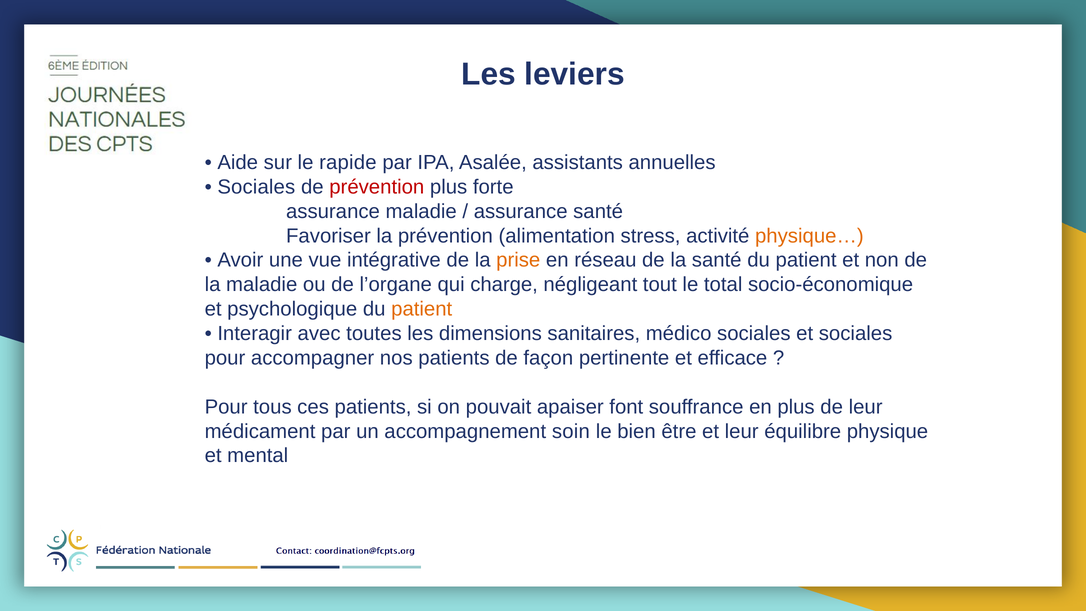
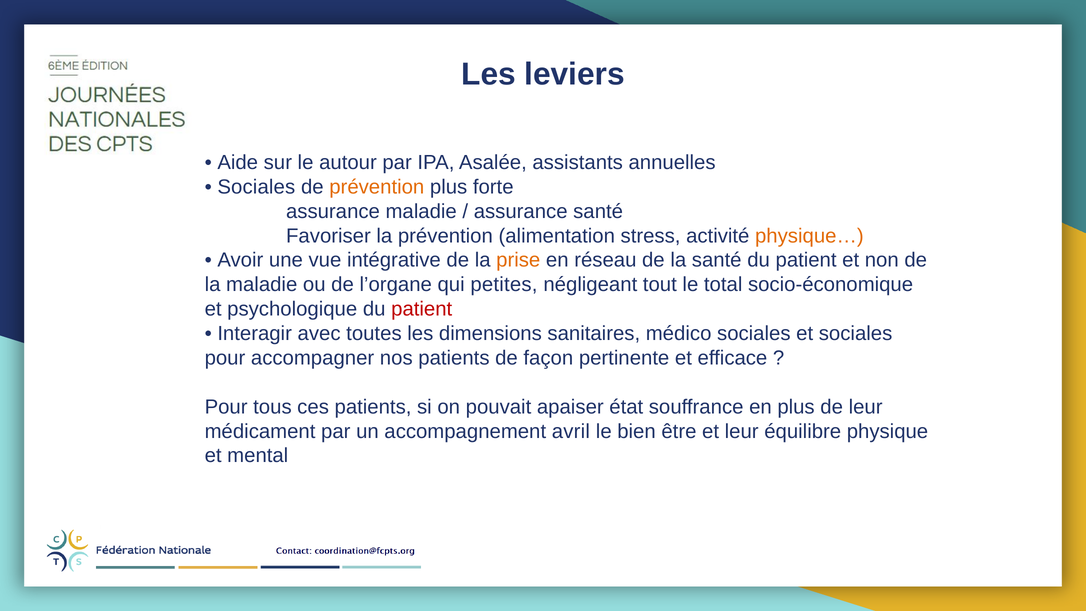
rapide: rapide -> autour (348, 162)
prévention colour: red -> orange (377, 187)
charge: charge -> petites (504, 285)
patient colour: orange -> red (422, 309)
font: font -> état (626, 407)
soin: soin -> avril (571, 431)
